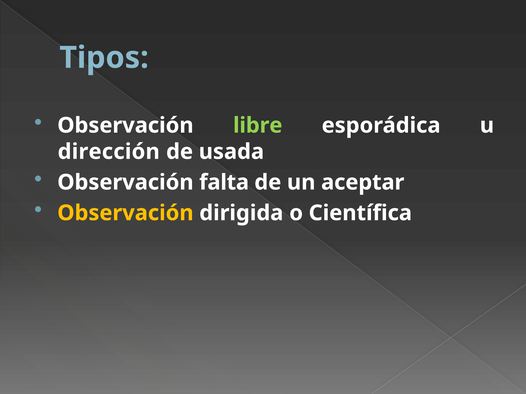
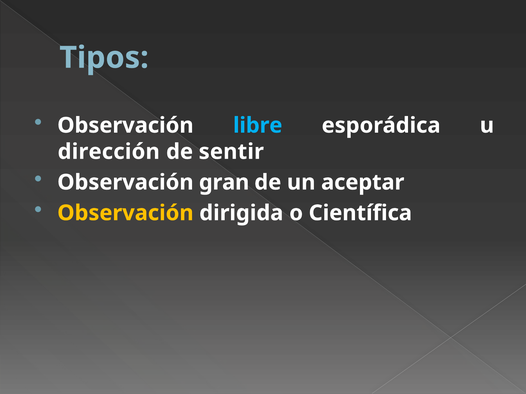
libre colour: light green -> light blue (258, 126)
usada: usada -> sentir (231, 152)
falta: falta -> gran (224, 183)
